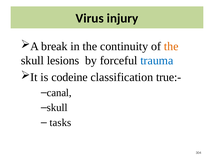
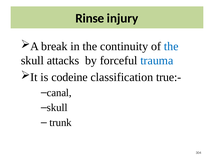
Virus: Virus -> Rinse (90, 18)
the colour: orange -> blue (171, 46)
lesions: lesions -> attacks (63, 61)
tasks: tasks -> trunk (61, 123)
